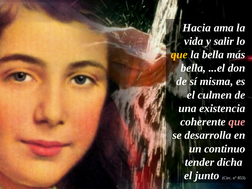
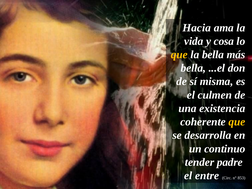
salir: salir -> cosa (224, 41)
que colour: pink -> yellow (237, 122)
dicha: dicha -> padre (230, 162)
junto: junto -> entre (207, 176)
